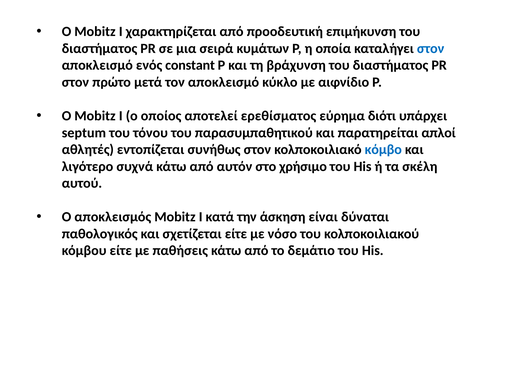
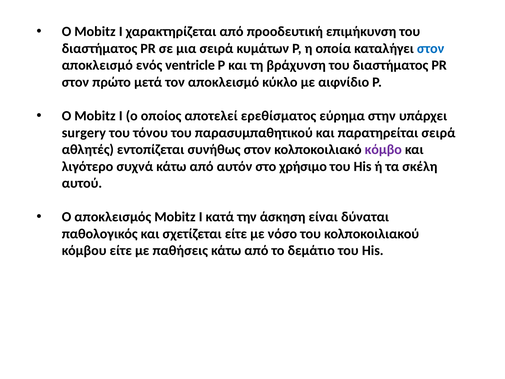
constant: constant -> ventricle (190, 65)
διότι: διότι -> στην (382, 116)
septum: septum -> surgery (84, 133)
παρατηρείται απλοί: απλοί -> σειρά (438, 133)
κόμβο colour: blue -> purple (383, 149)
